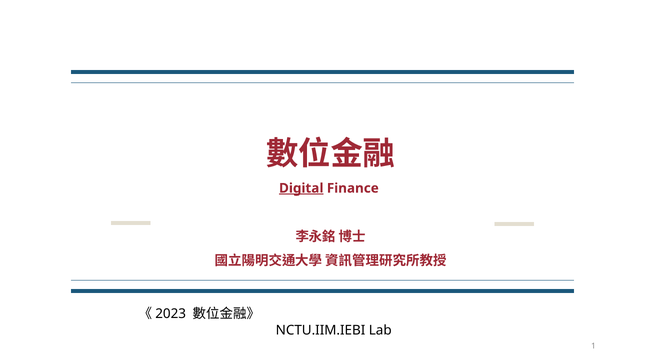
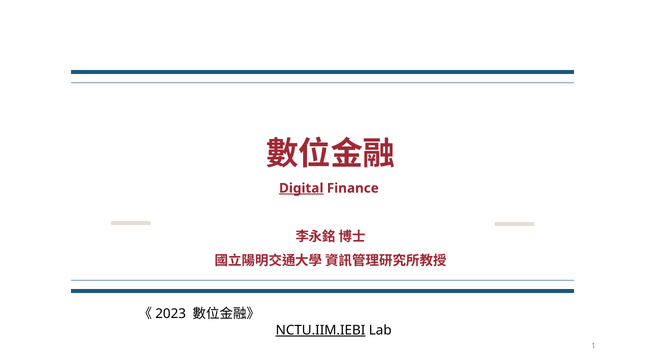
NCTU.IIM.IEBI underline: none -> present (321, 330)
